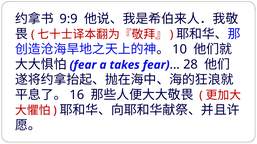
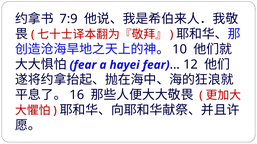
9:9: 9:9 -> 7:9 (69, 19)
takes: takes -> hayei (125, 65)
28: 28 -> 12 (191, 65)
